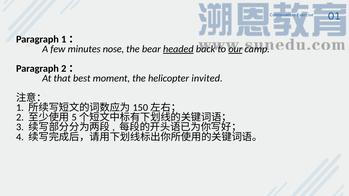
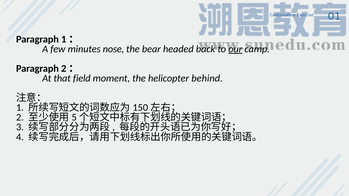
headed underline: present -> none (178, 49)
best: best -> field (82, 78)
invited: invited -> behind (207, 78)
